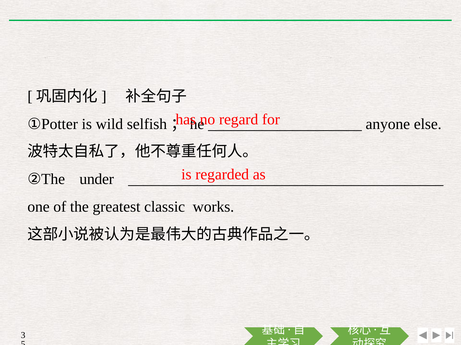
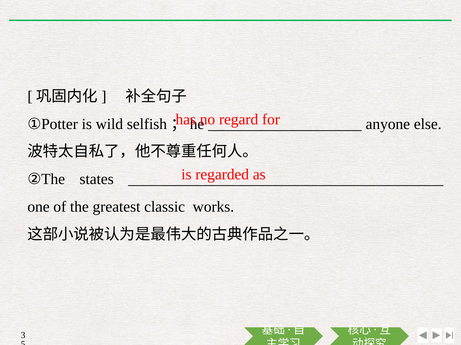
under: under -> states (97, 180)
